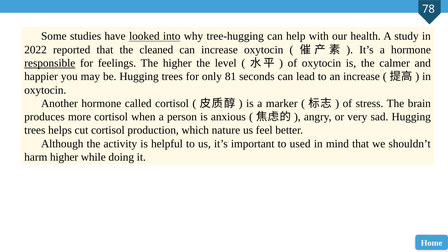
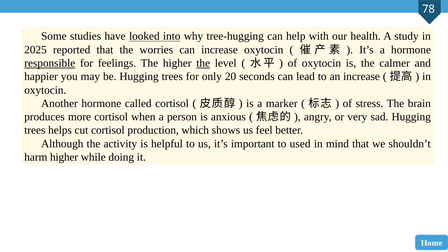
2022: 2022 -> 2025 (36, 50)
cleaned: cleaned -> worries (156, 50)
the underline: none -> present (203, 63)
81: 81 -> 20 (231, 77)
nature: nature -> shows (226, 130)
